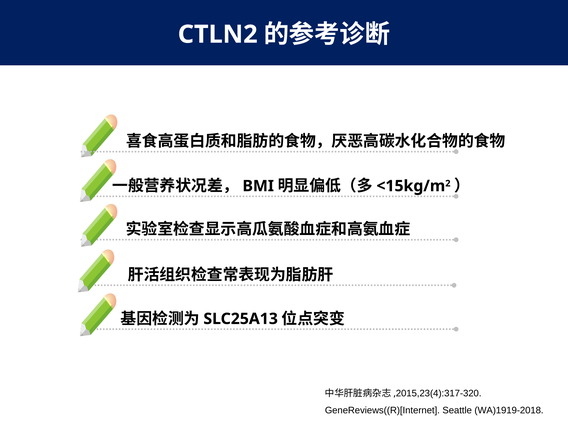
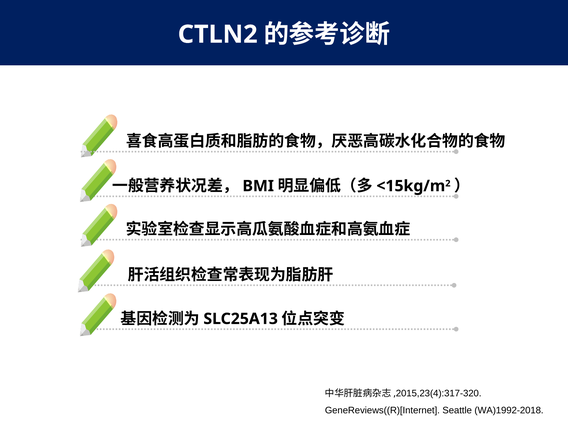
WA)1919-2018: WA)1919-2018 -> WA)1992-2018 (509, 410)
